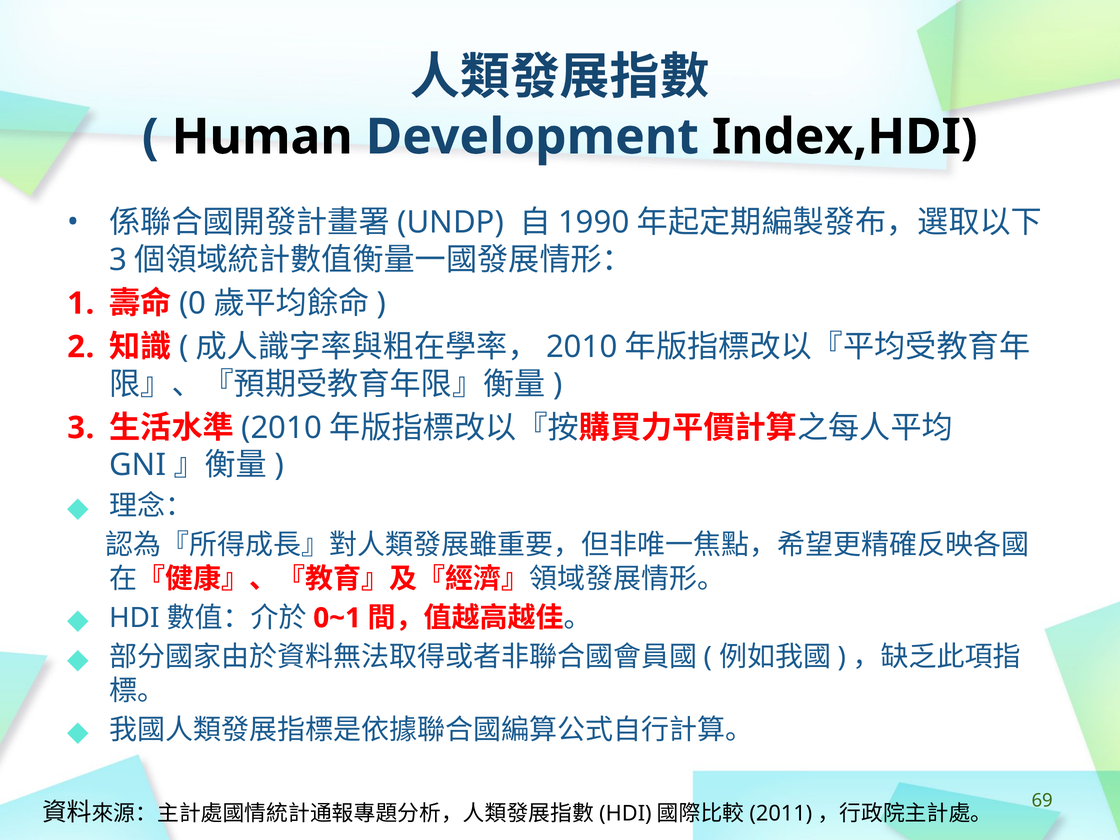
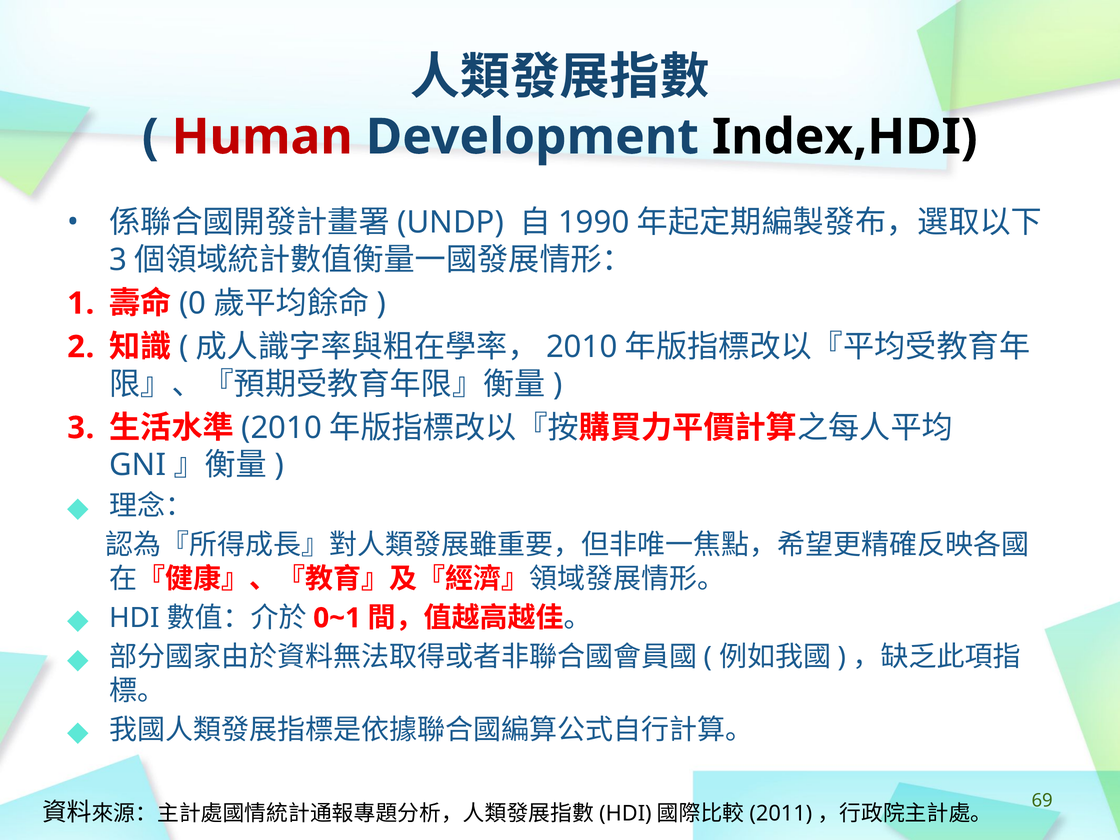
Human colour: black -> red (262, 137)
